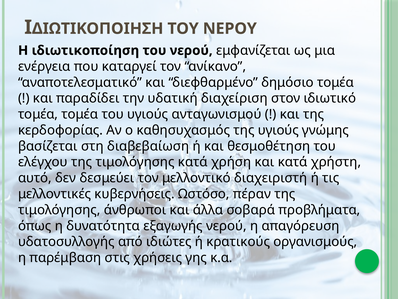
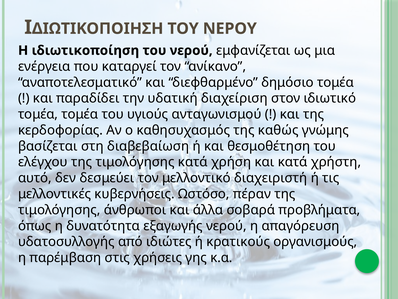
της υγιούς: υγιούς -> καθώς (278, 130)
